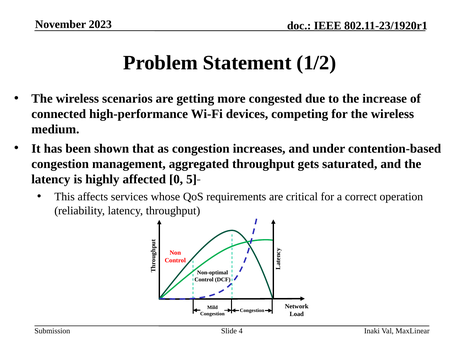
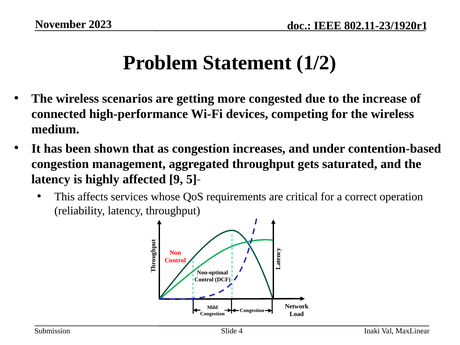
0: 0 -> 9 (176, 179)
